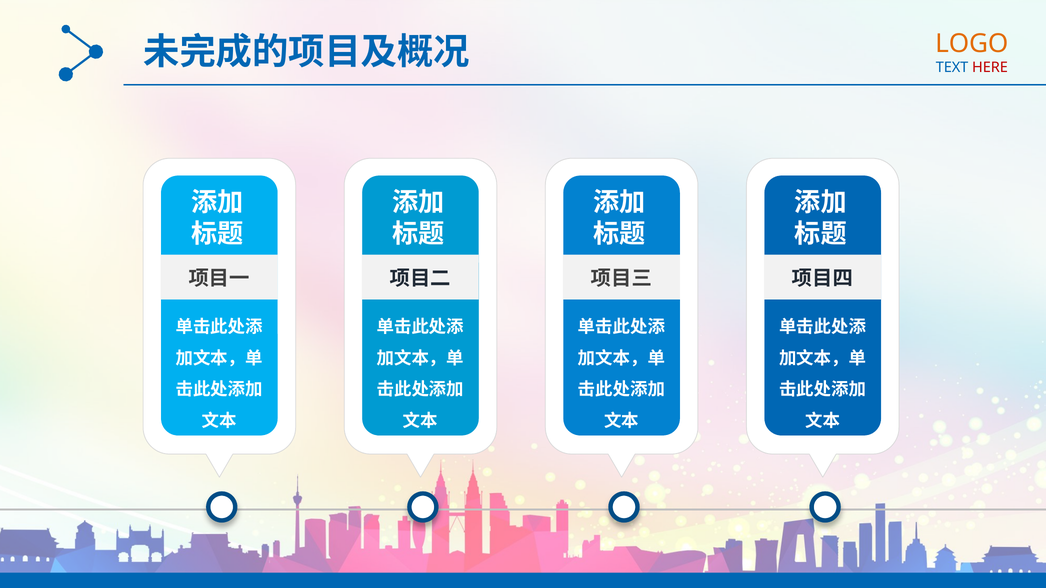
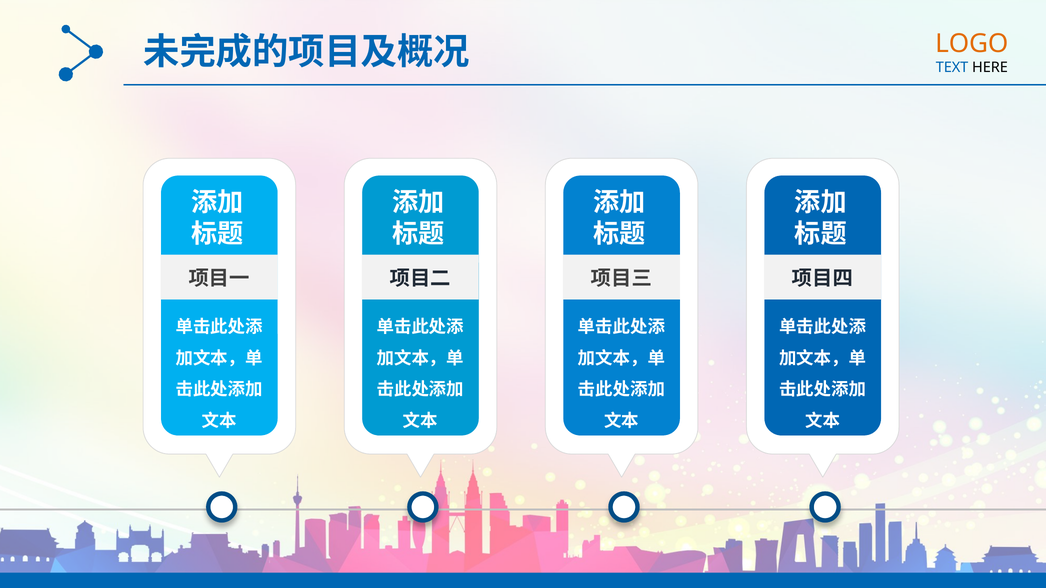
HERE colour: red -> black (990, 68)
